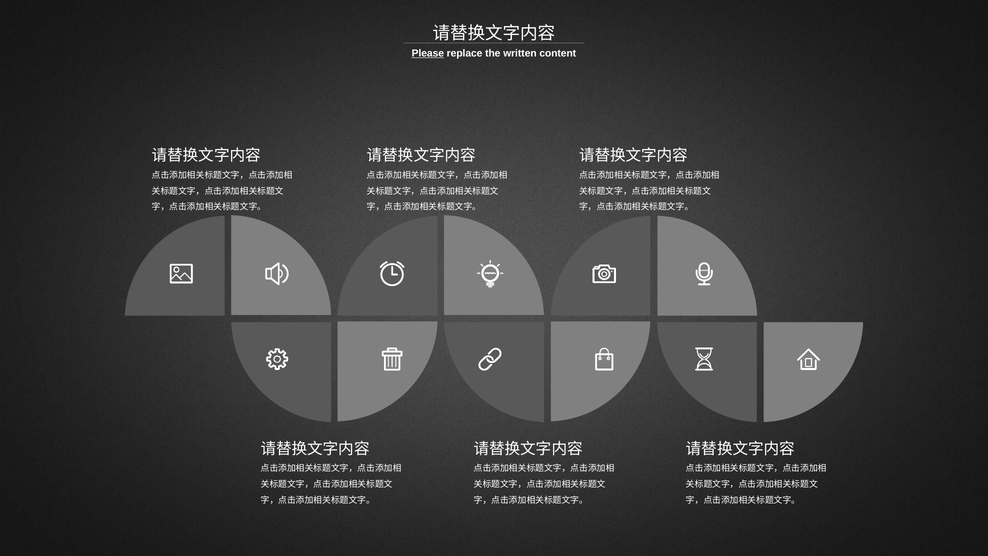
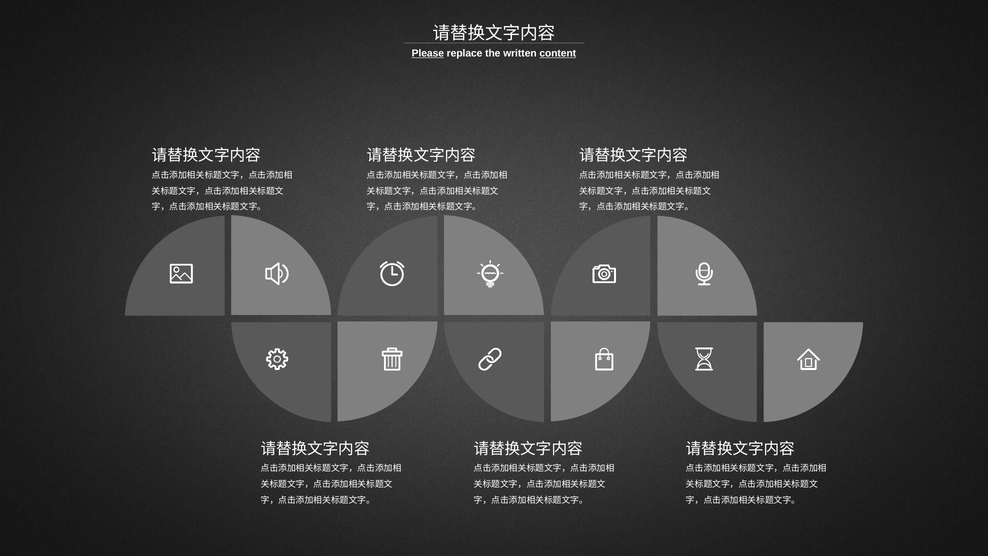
content underline: none -> present (558, 53)
